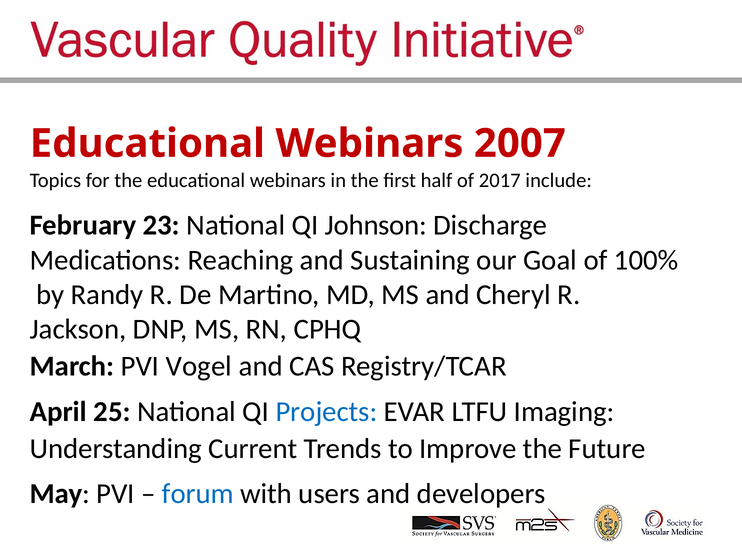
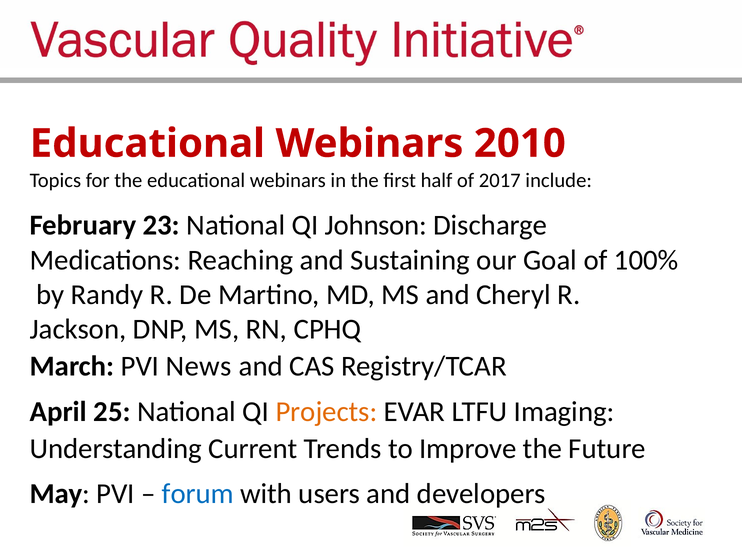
2007: 2007 -> 2010 (520, 144)
Vogel: Vogel -> News (199, 367)
Projects colour: blue -> orange (326, 412)
